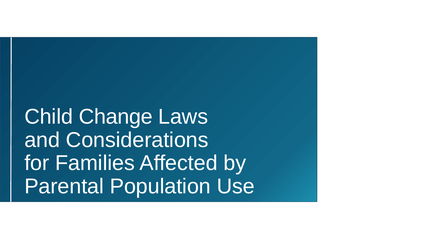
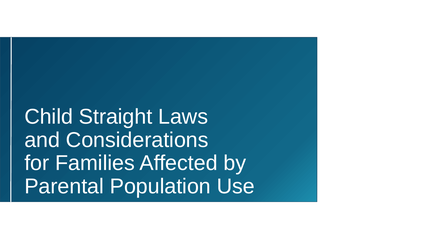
Change: Change -> Straight (116, 117)
